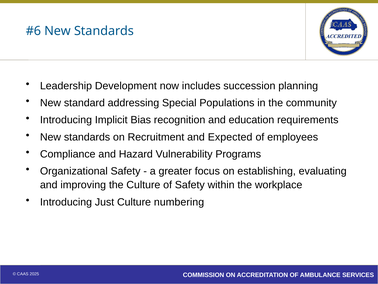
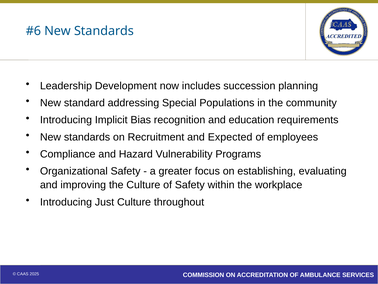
numbering: numbering -> throughout (179, 202)
